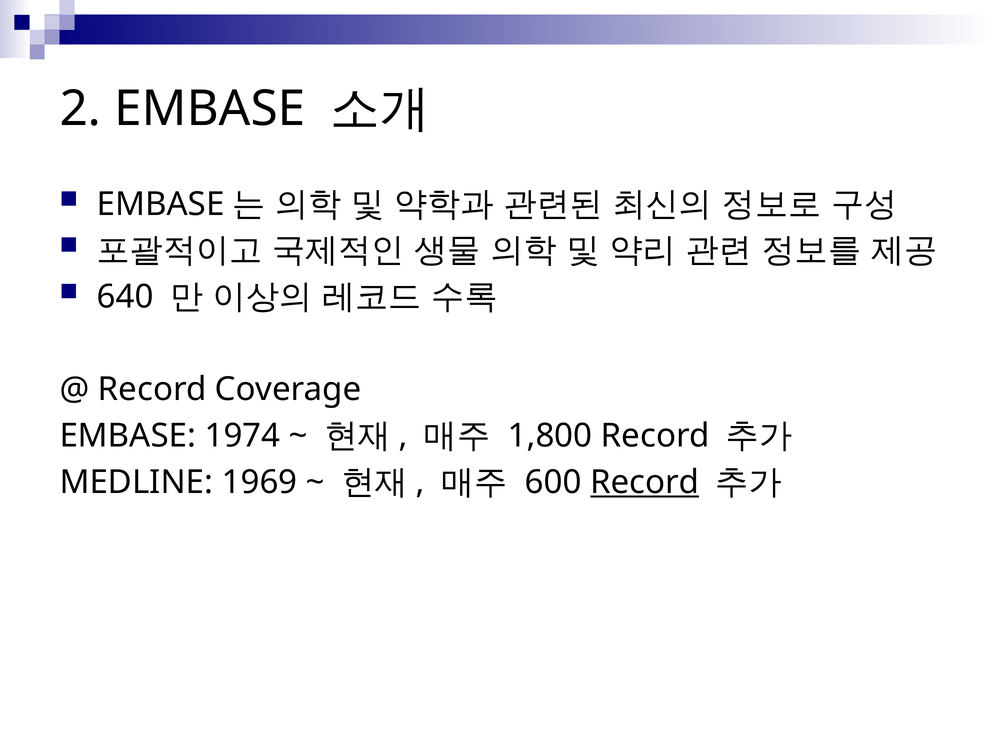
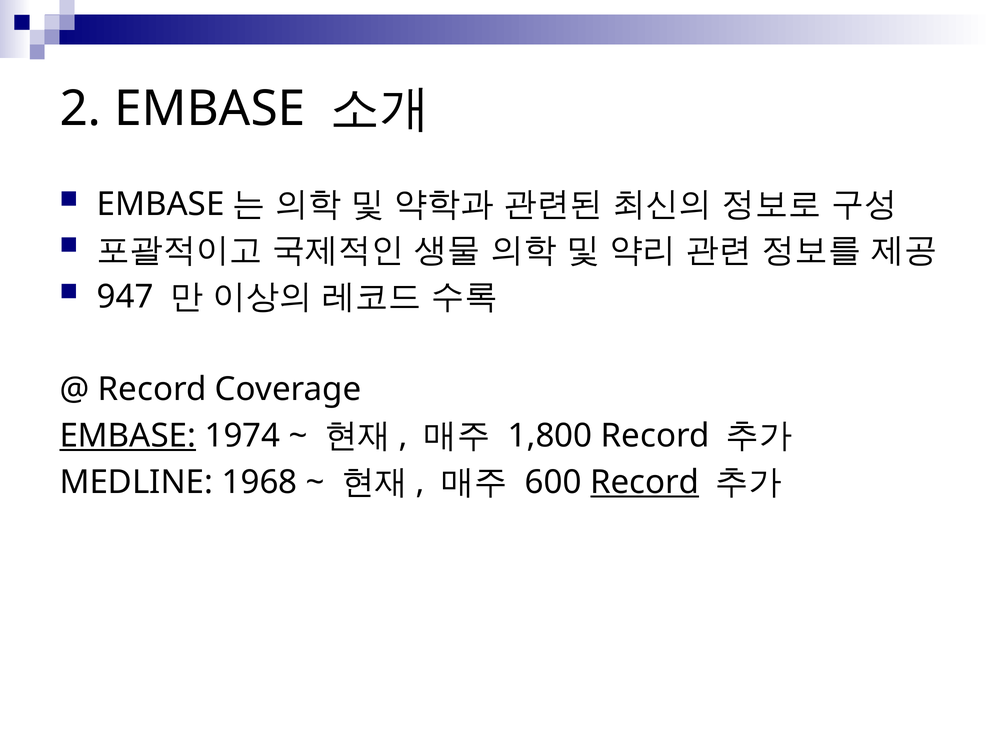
640: 640 -> 947 (125, 297)
EMBASE underline: none -> present (128, 436)
1969: 1969 -> 1968 (260, 482)
